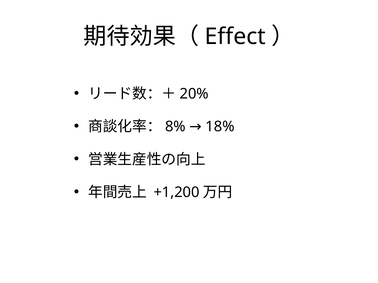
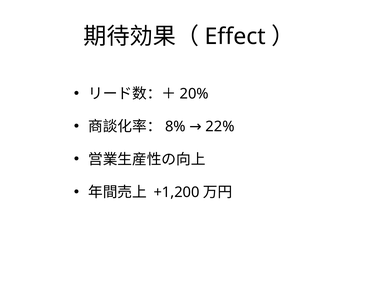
18%: 18% -> 22% (220, 127)
